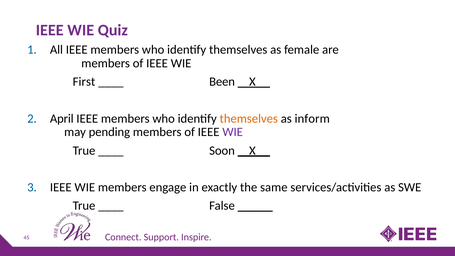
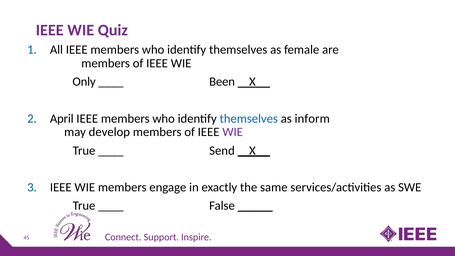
First: First -> Only (84, 82)
themselves colour: orange -> blue (249, 118)
pending: pending -> develop (109, 132)
Soon: Soon -> Send (222, 151)
